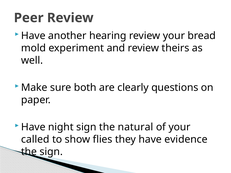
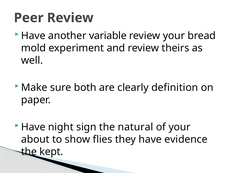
hearing: hearing -> variable (108, 36)
questions: questions -> definition (175, 88)
called: called -> about (35, 140)
the sign: sign -> kept (51, 152)
